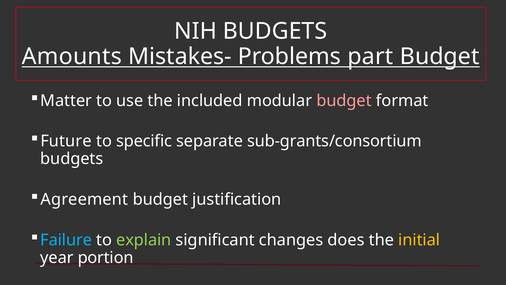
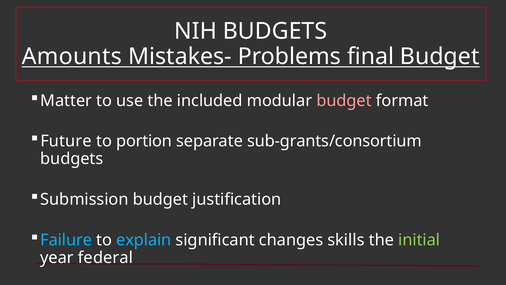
part: part -> final (371, 56)
specific: specific -> portion (144, 141)
Agreement: Agreement -> Submission (84, 199)
explain colour: light green -> light blue (144, 240)
does: does -> skills (346, 240)
initial colour: yellow -> light green (419, 240)
portion: portion -> federal (105, 257)
